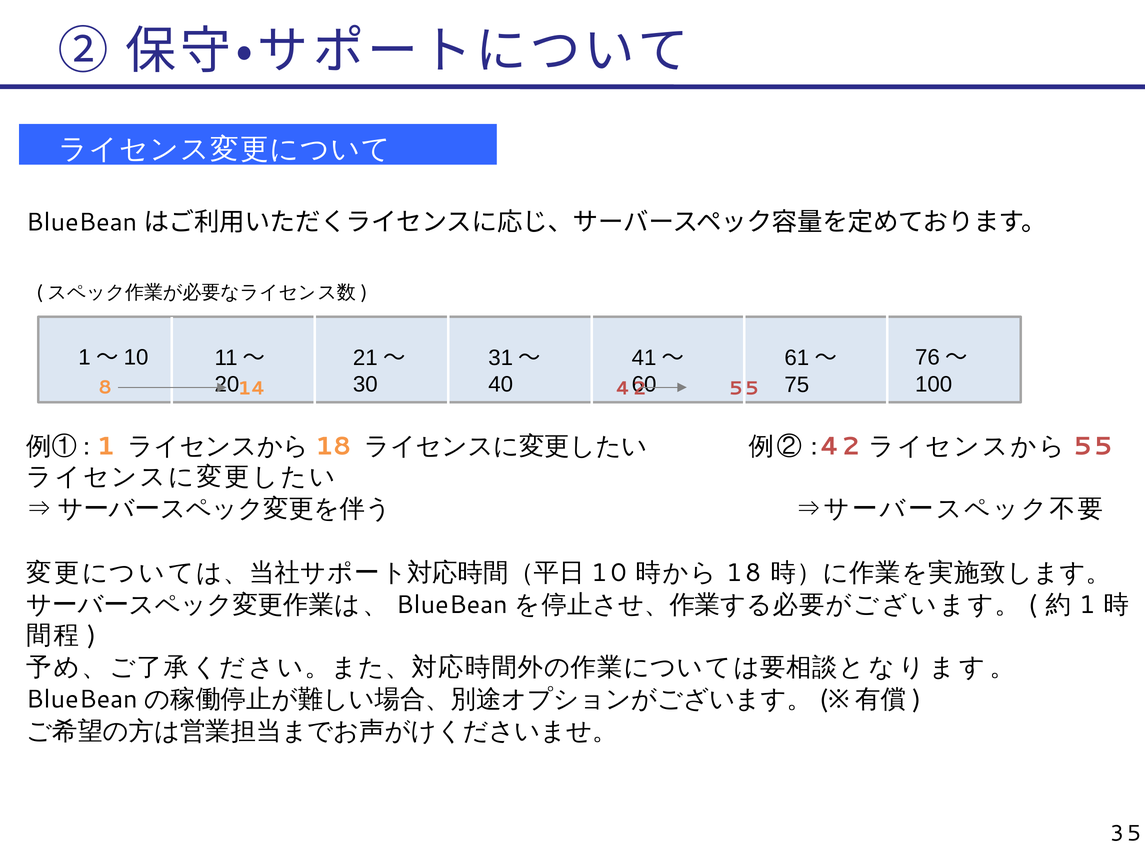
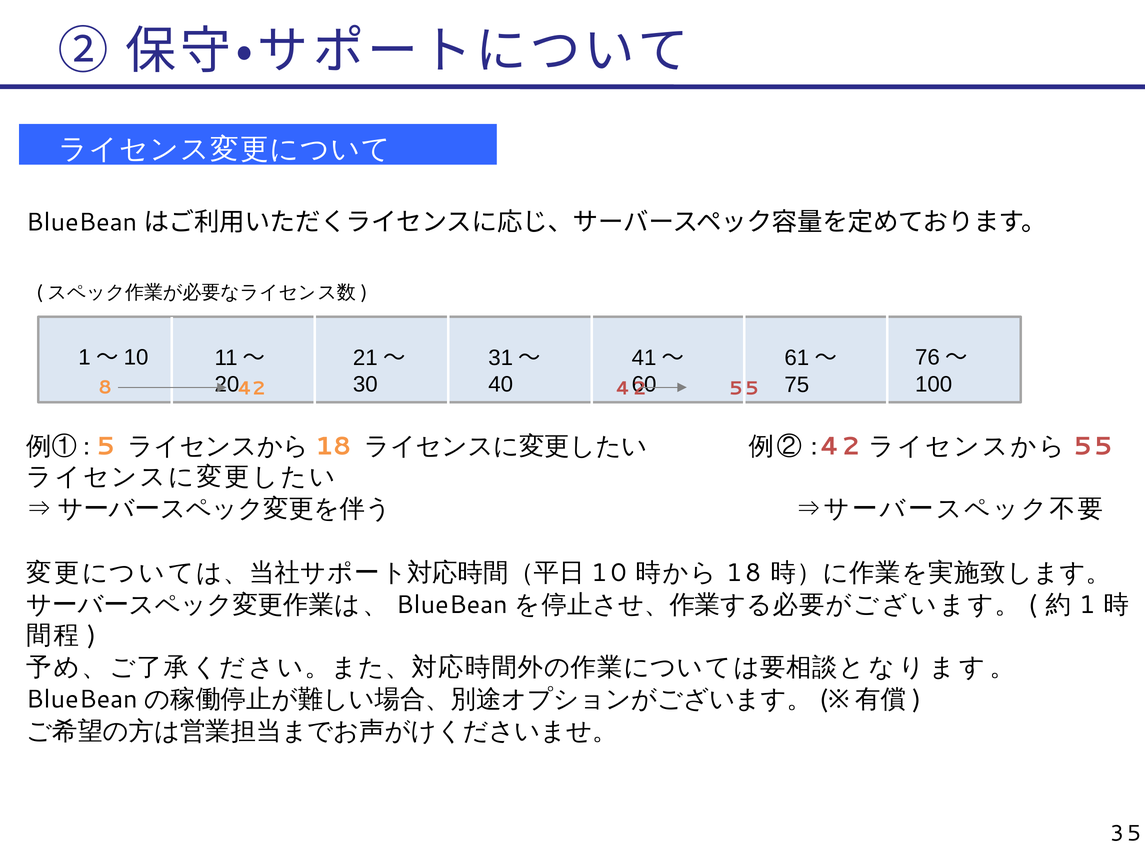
8 14: 14 -> 42 (252, 389)
1: 1 -> 5 (106, 447)
